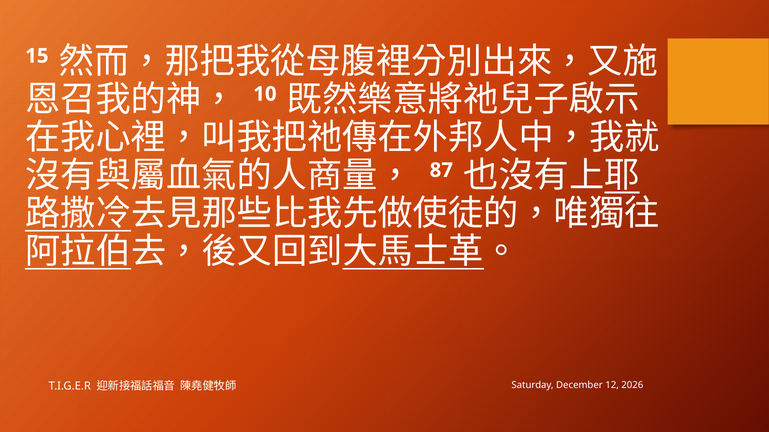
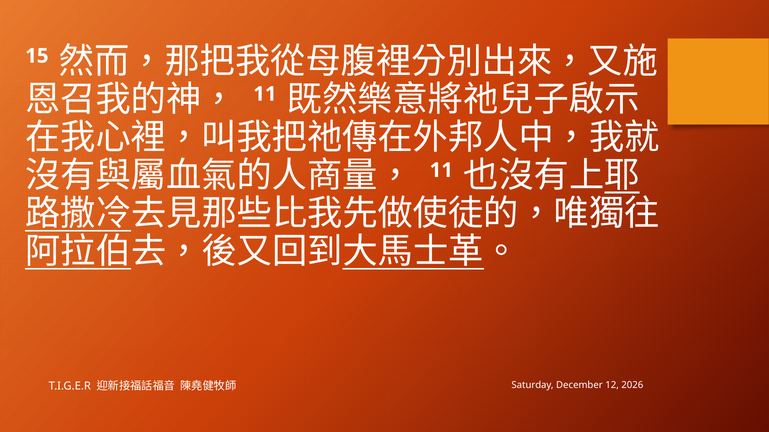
10: 10 -> 11 (265, 94)
87: 87 -> 11 (441, 170)
